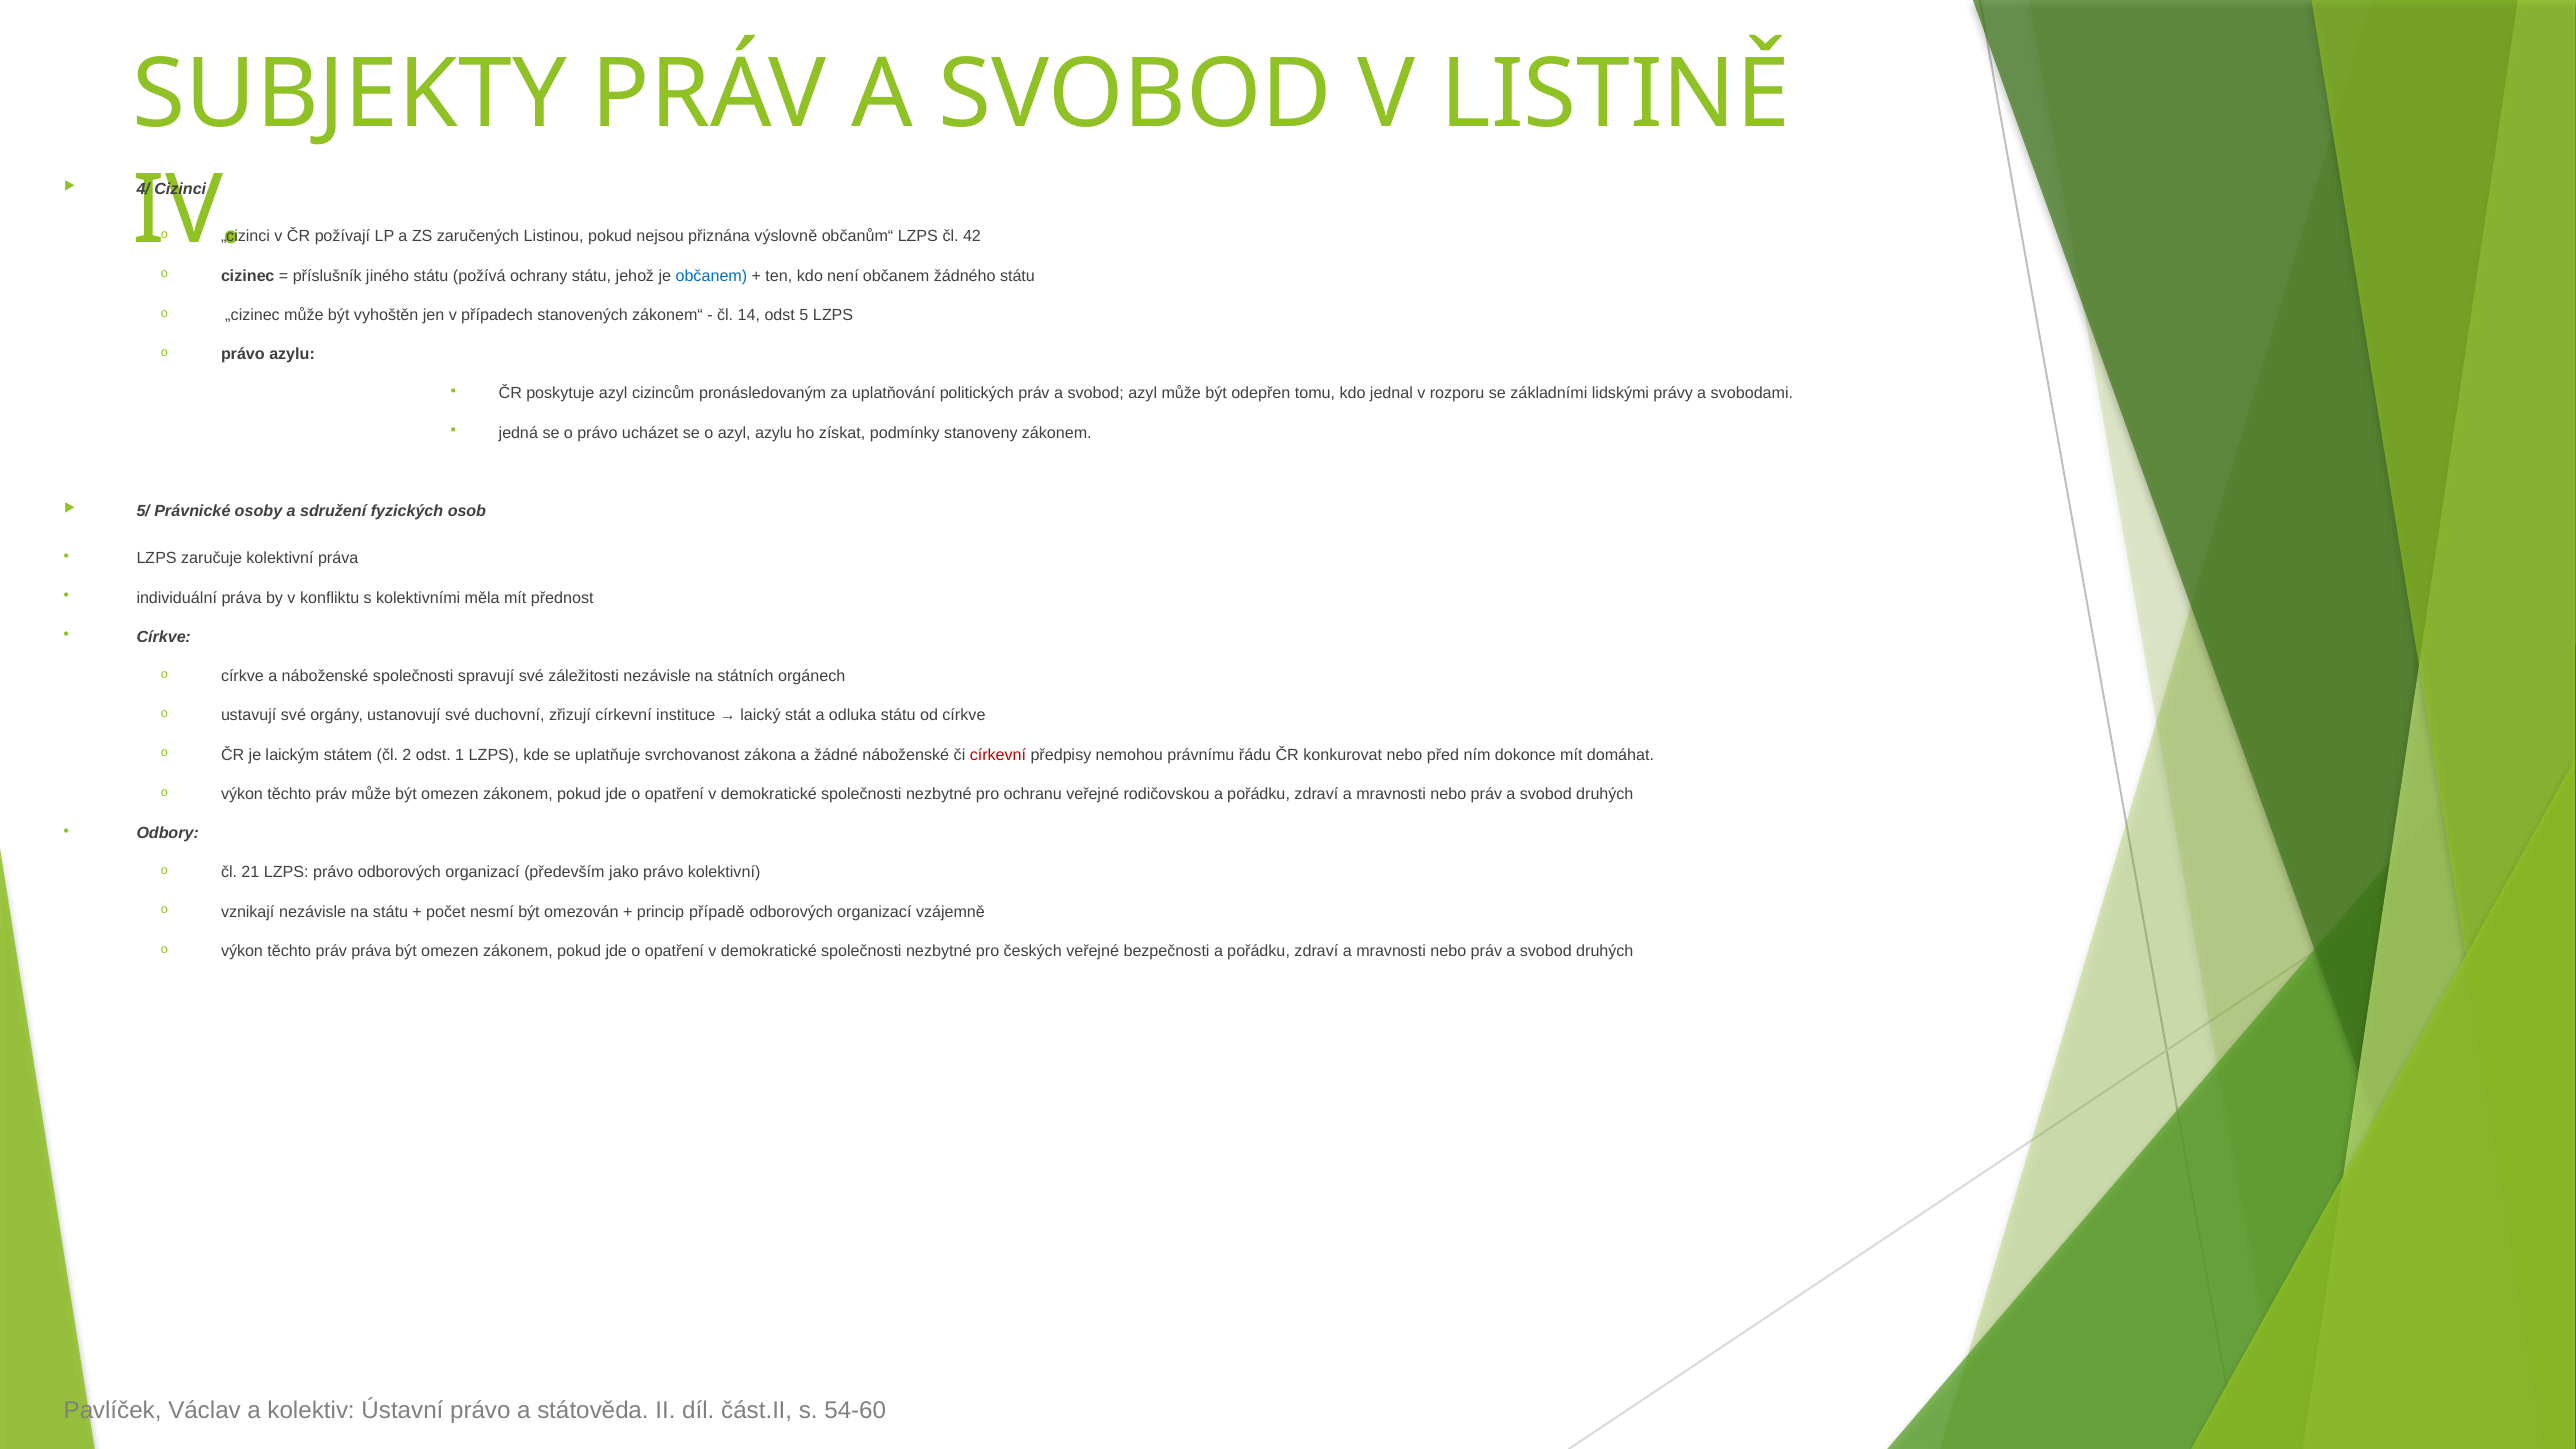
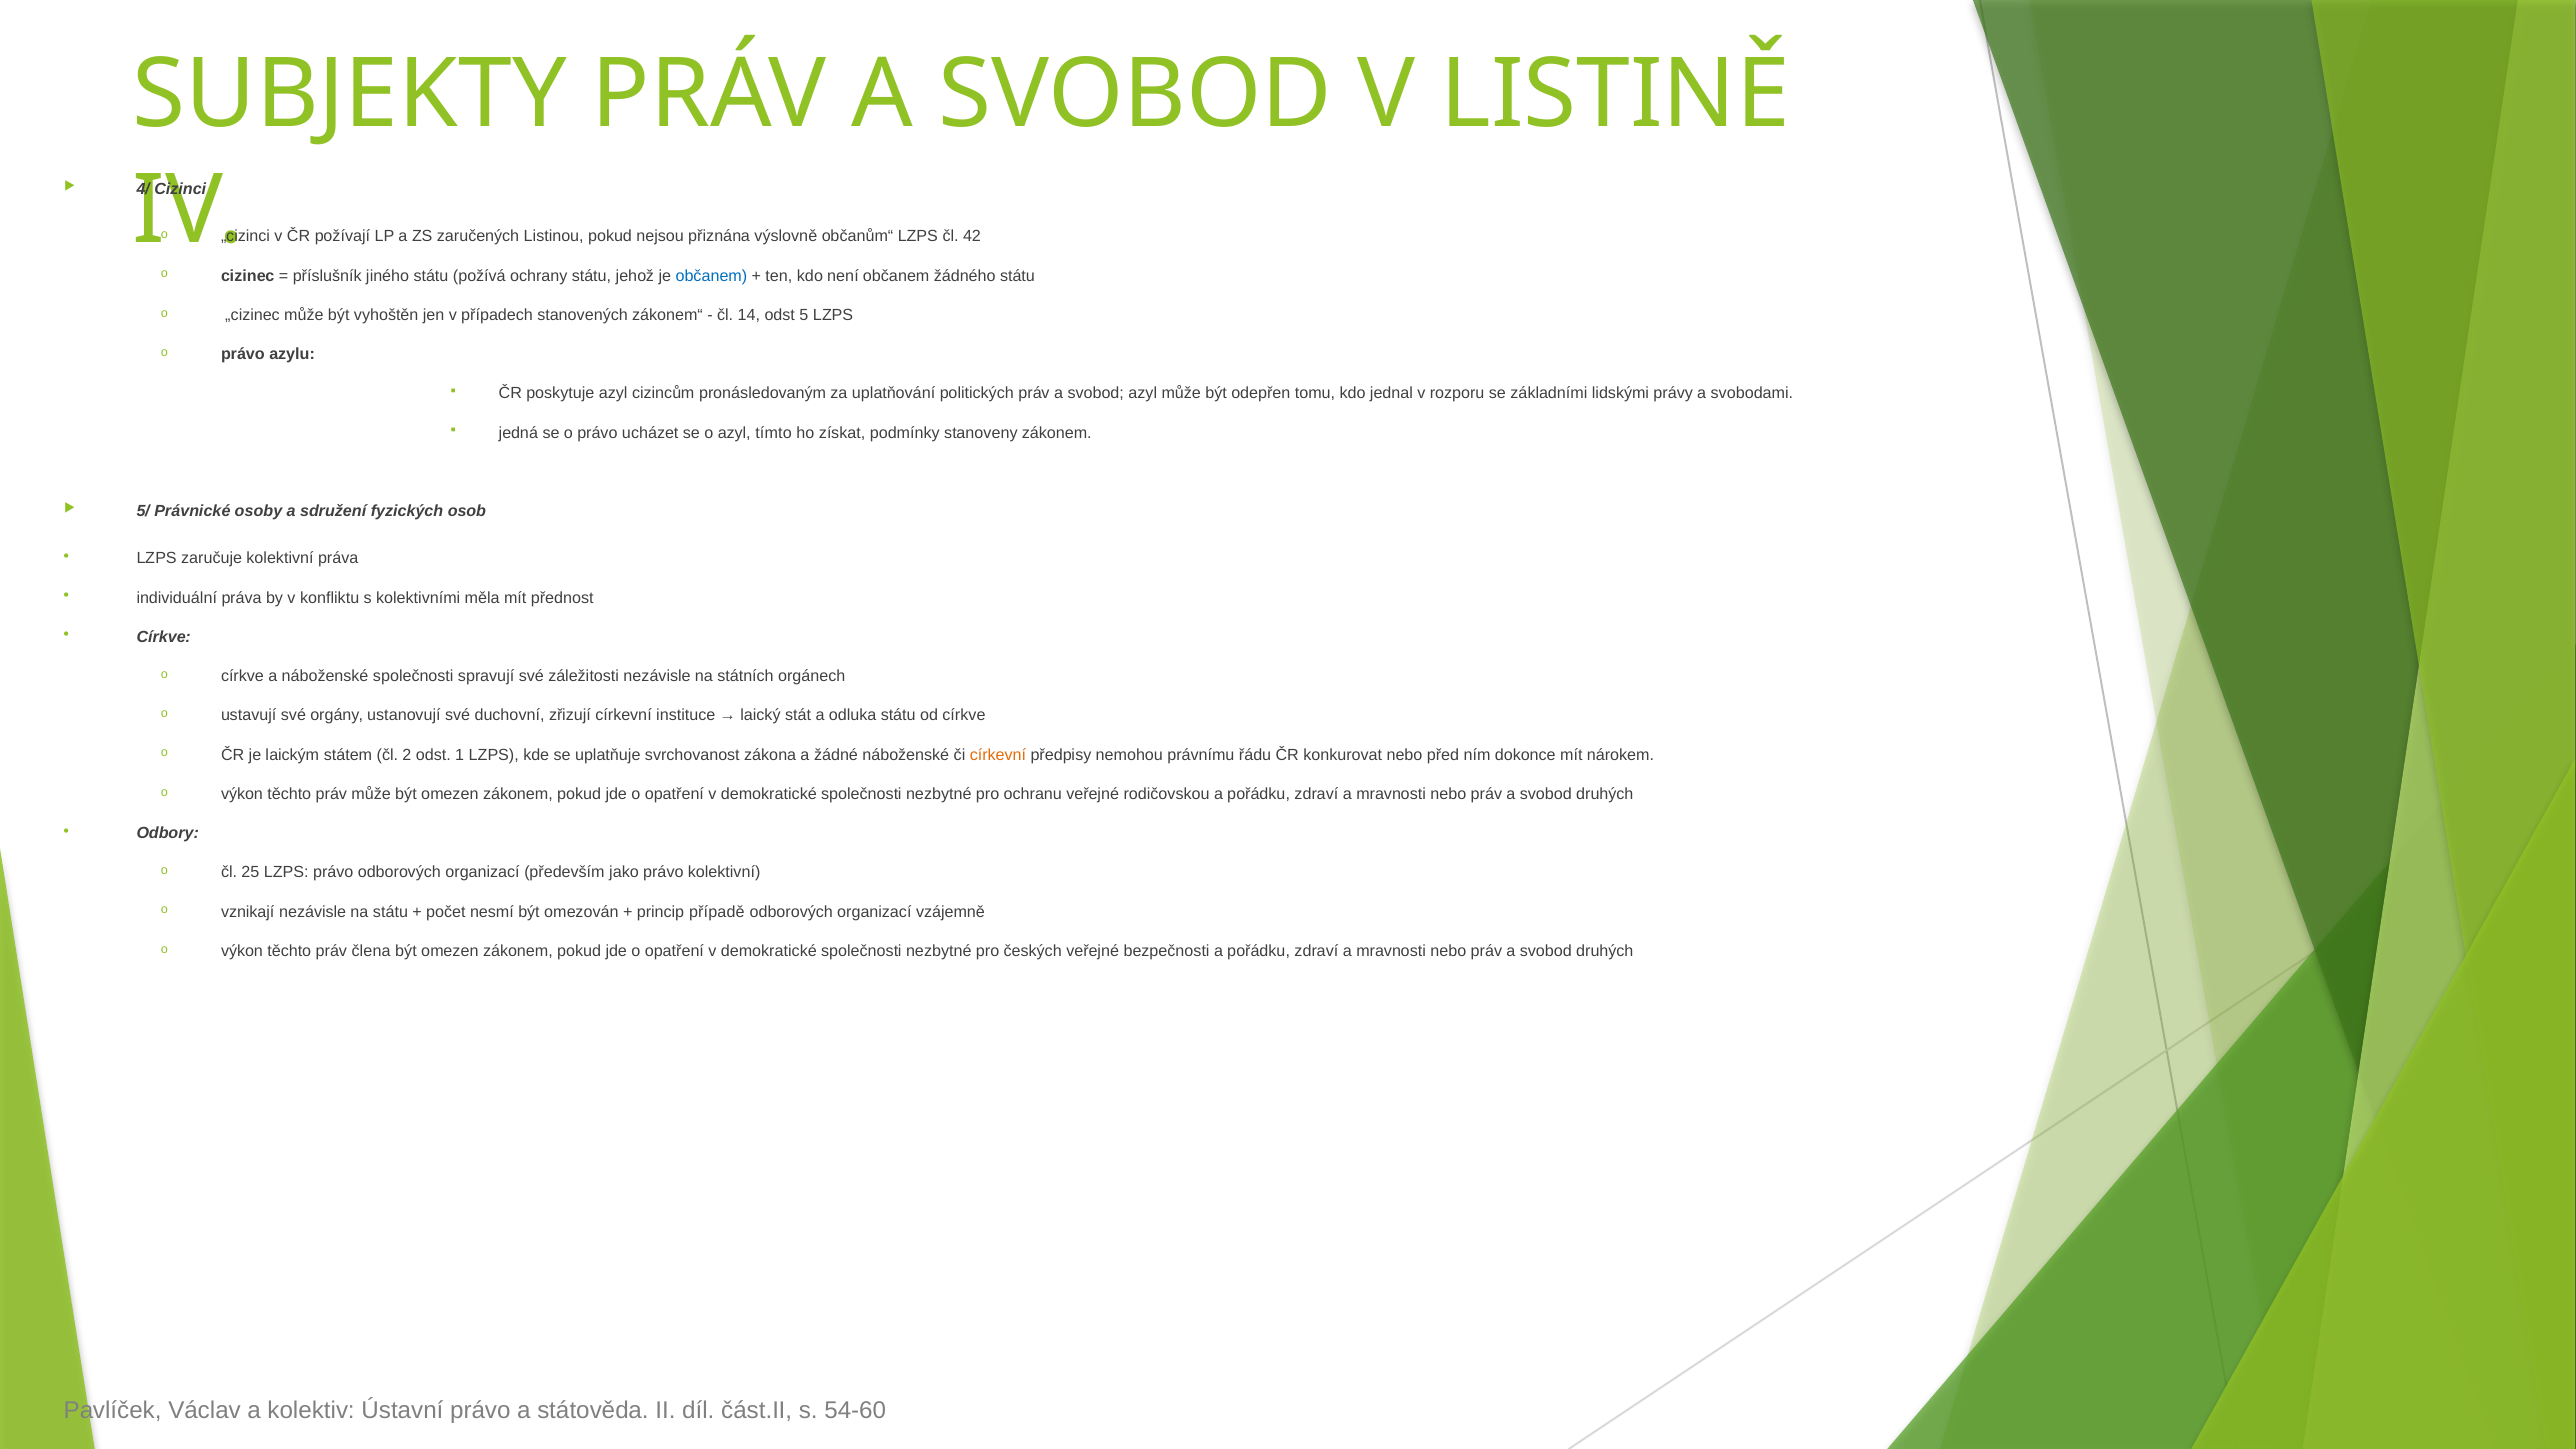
azyl azylu: azylu -> tímto (774, 433)
církevní colour: red -> orange (998, 755)
domáhat: domáhat -> nárokem (1620, 755)
21: 21 -> 25 (250, 873)
práv práva: práva -> člena (371, 951)
